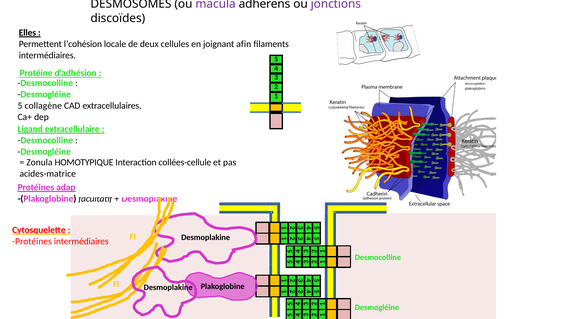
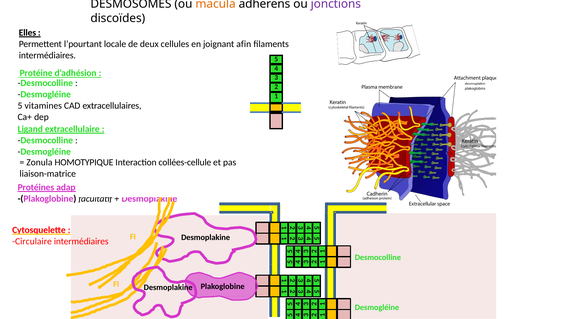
macula colour: purple -> orange (216, 4)
l’cohésion: l’cohésion -> l’pourtant (83, 44)
collagène: collagène -> vitamines (43, 106)
acides-matrice: acides-matrice -> liaison-matrice (48, 174)
Protéines: Protéines -> Circulaire (32, 241)
